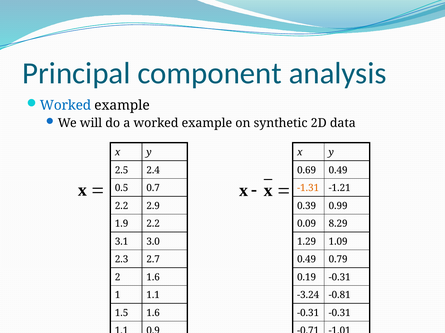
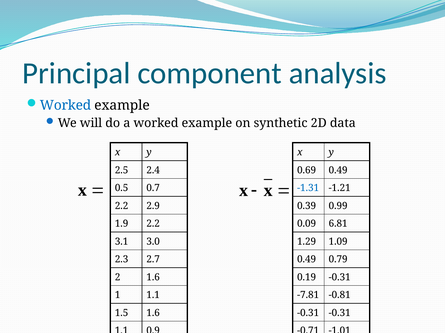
-1.31 colour: orange -> blue (308, 188)
8.29: 8.29 -> 6.81 (338, 224)
-3.24: -3.24 -> -7.81 (308, 296)
